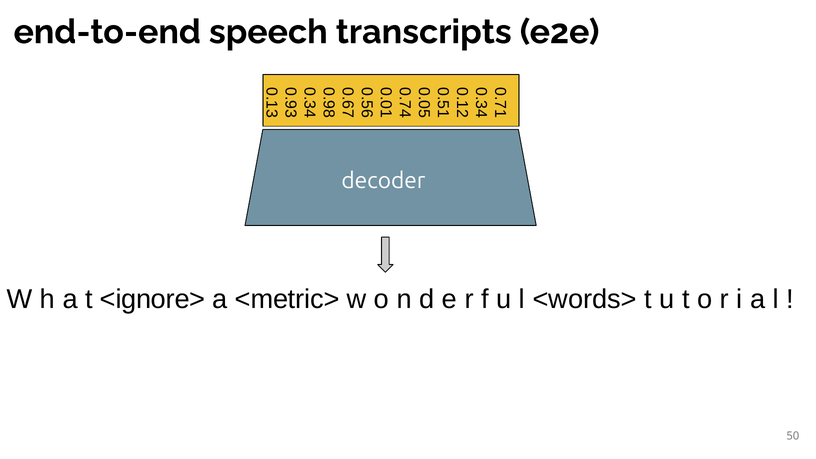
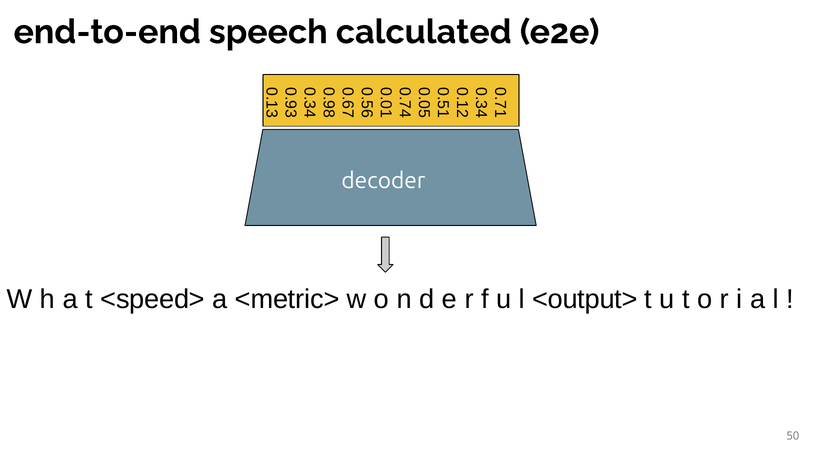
transcripts: transcripts -> calculated (424, 32)
<ignore>: <ignore> -> <speed> (153, 299)
<words>: <words> -> <output> (585, 299)
